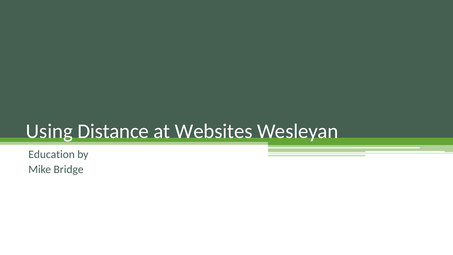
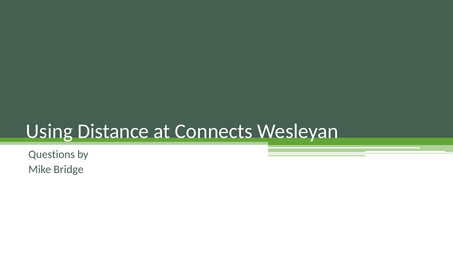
Websites: Websites -> Connects (214, 131)
Education: Education -> Questions (52, 154)
